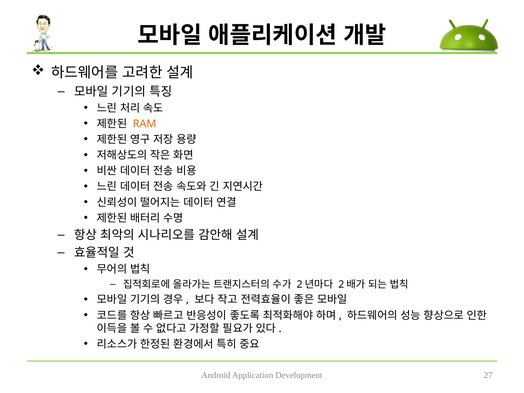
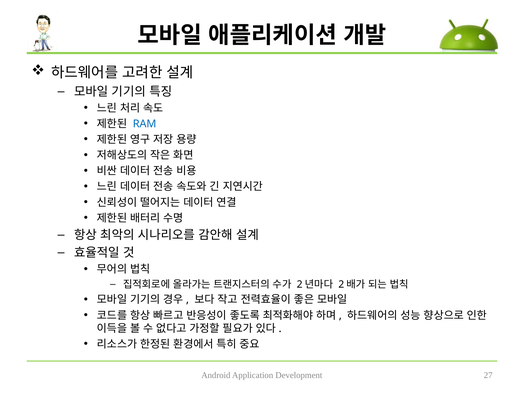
RAM colour: orange -> blue (145, 124)
